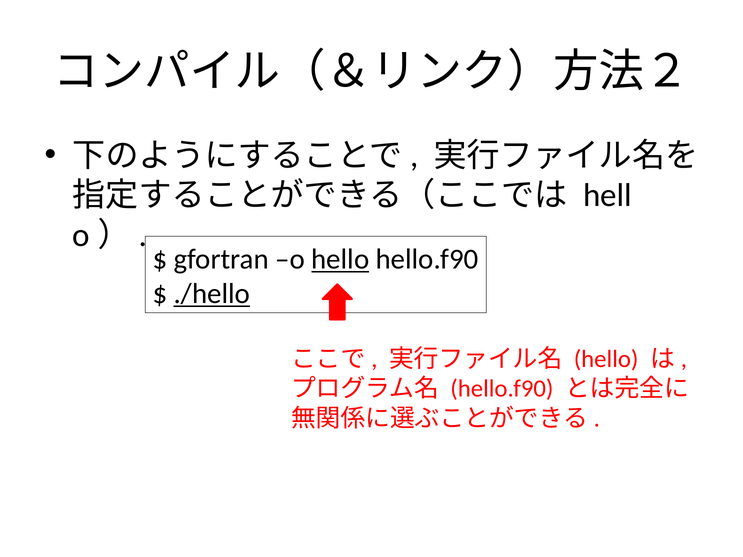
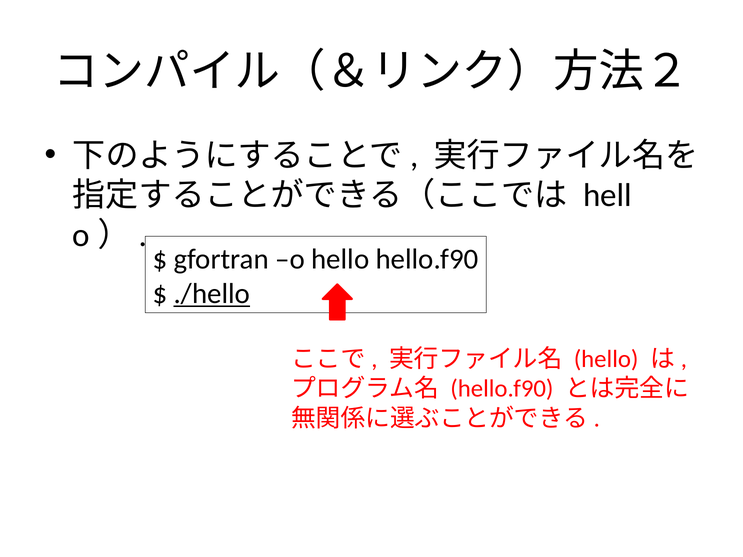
hello underline: present -> none (340, 259)
